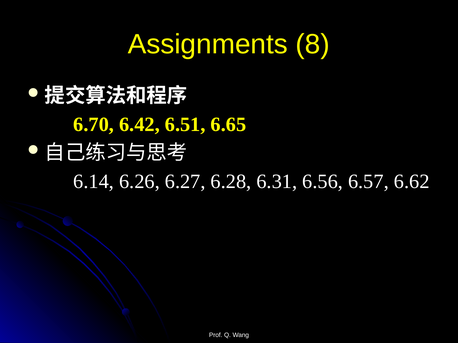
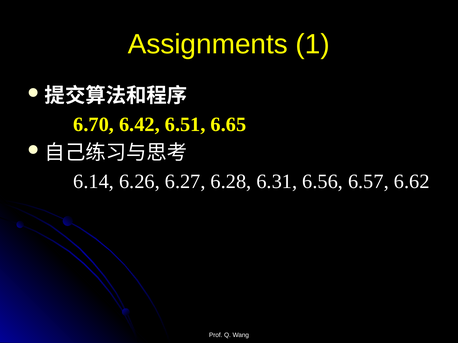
8: 8 -> 1 (313, 44)
